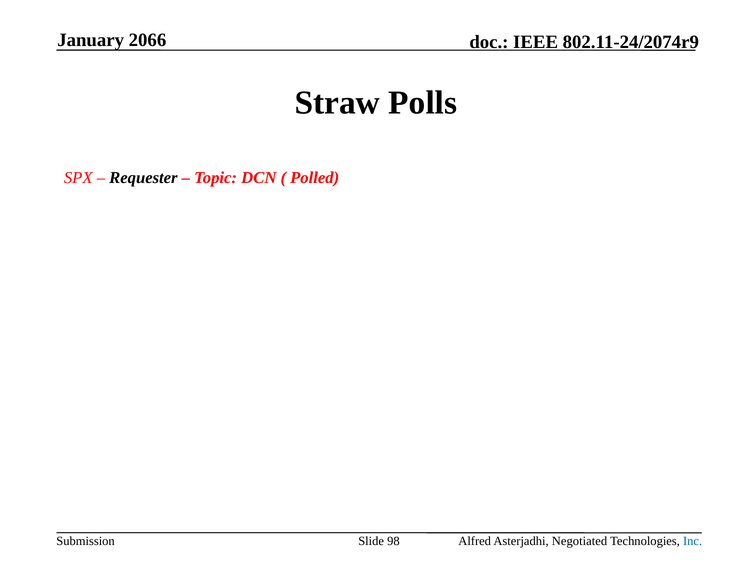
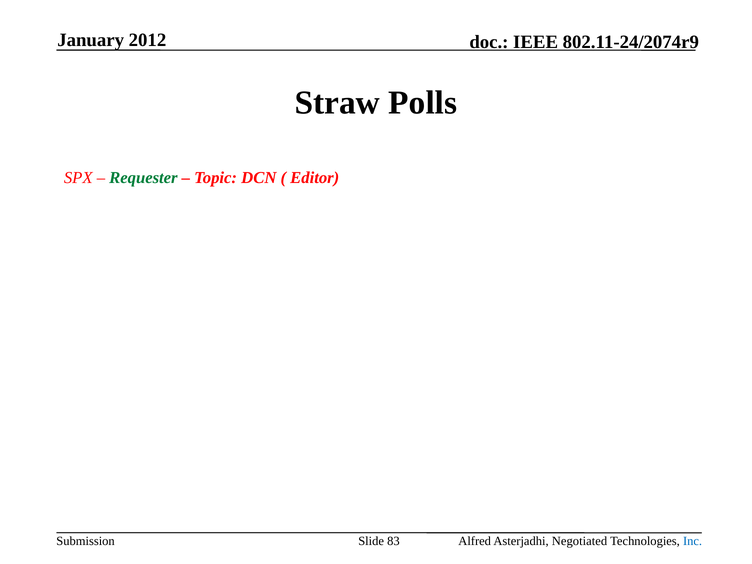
2066: 2066 -> 2012 (147, 40)
Requester colour: black -> green (143, 178)
Polled: Polled -> Editor (315, 178)
98: 98 -> 83 (393, 541)
